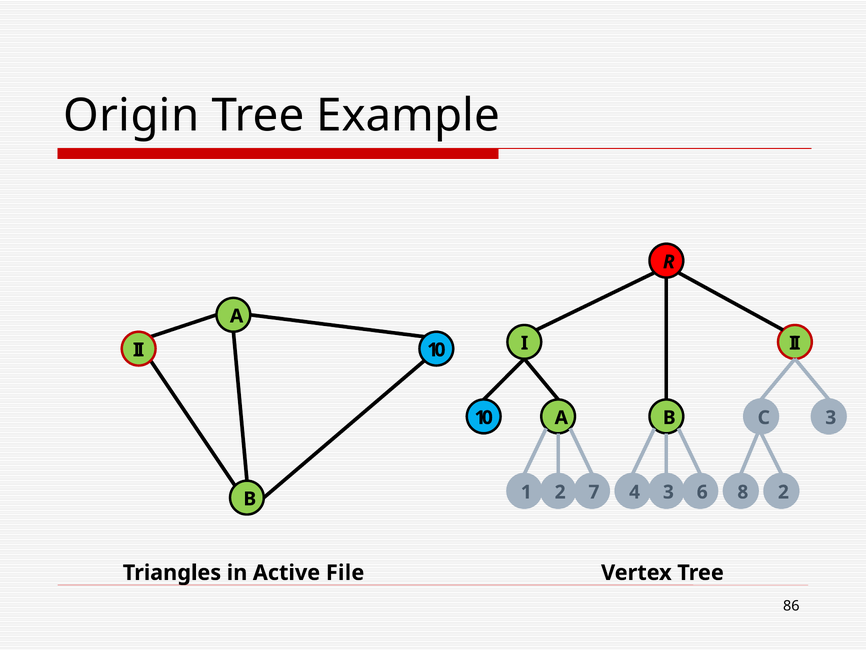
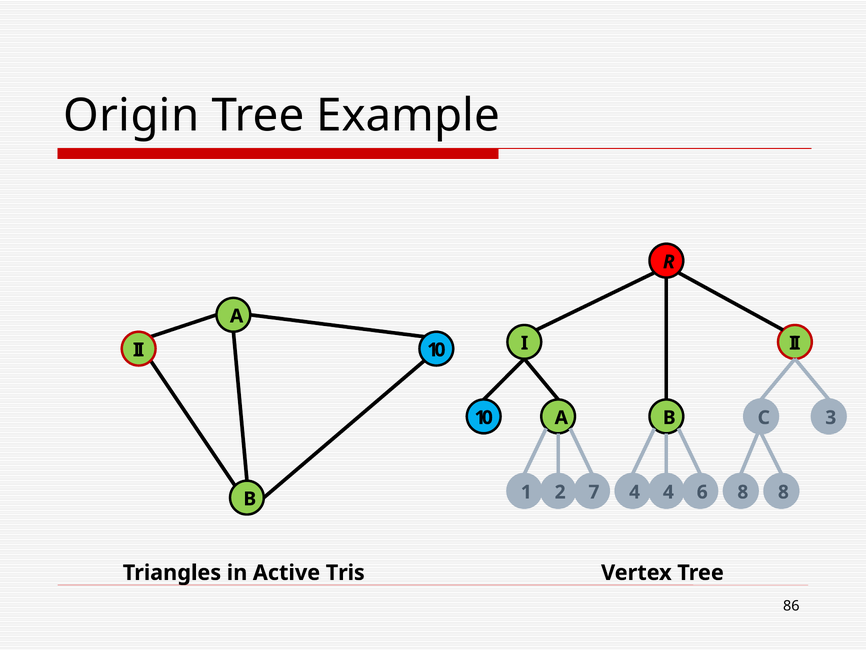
4 3: 3 -> 4 (668, 492)
8 2: 2 -> 8 (783, 492)
File: File -> Tris (345, 572)
